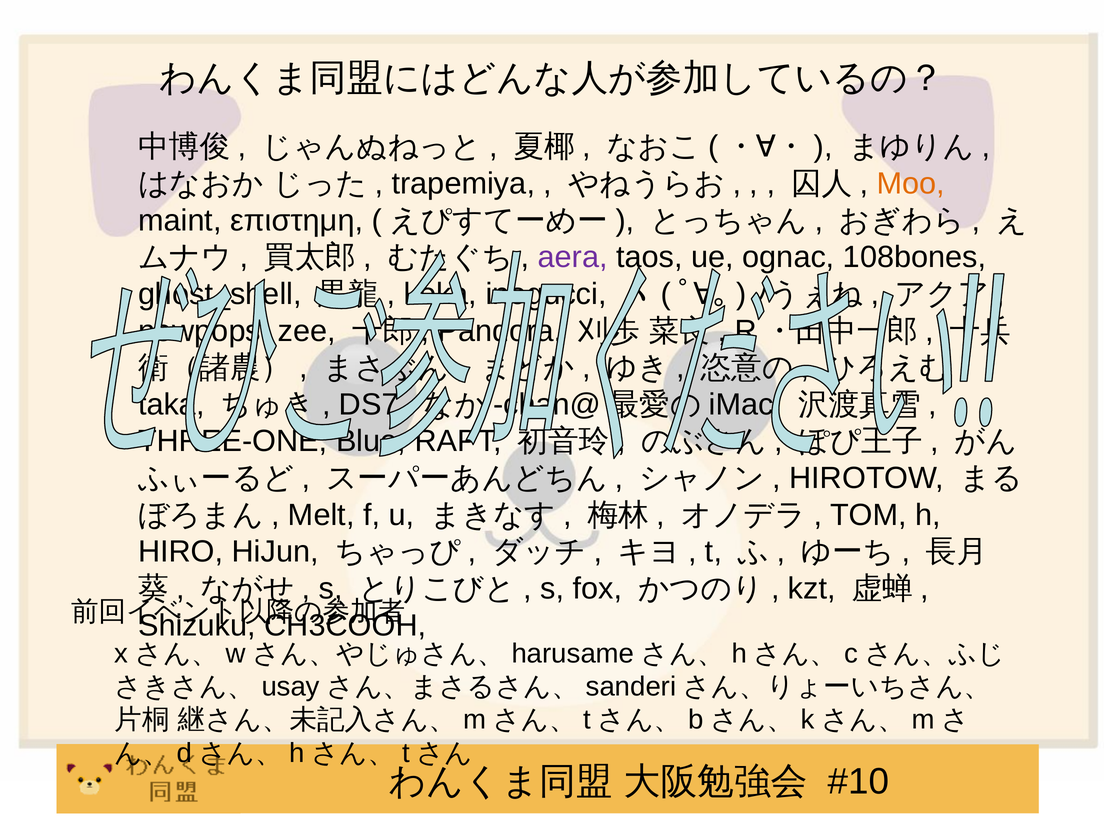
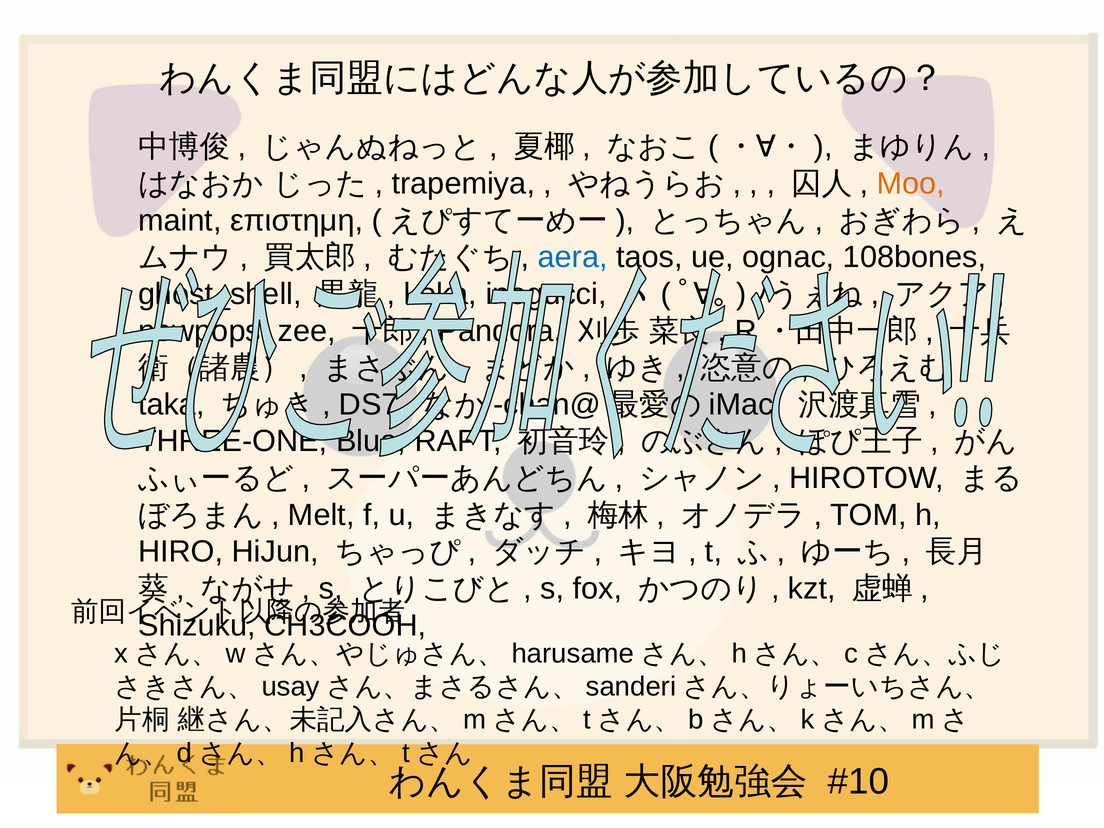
aera colour: purple -> blue (573, 257)
